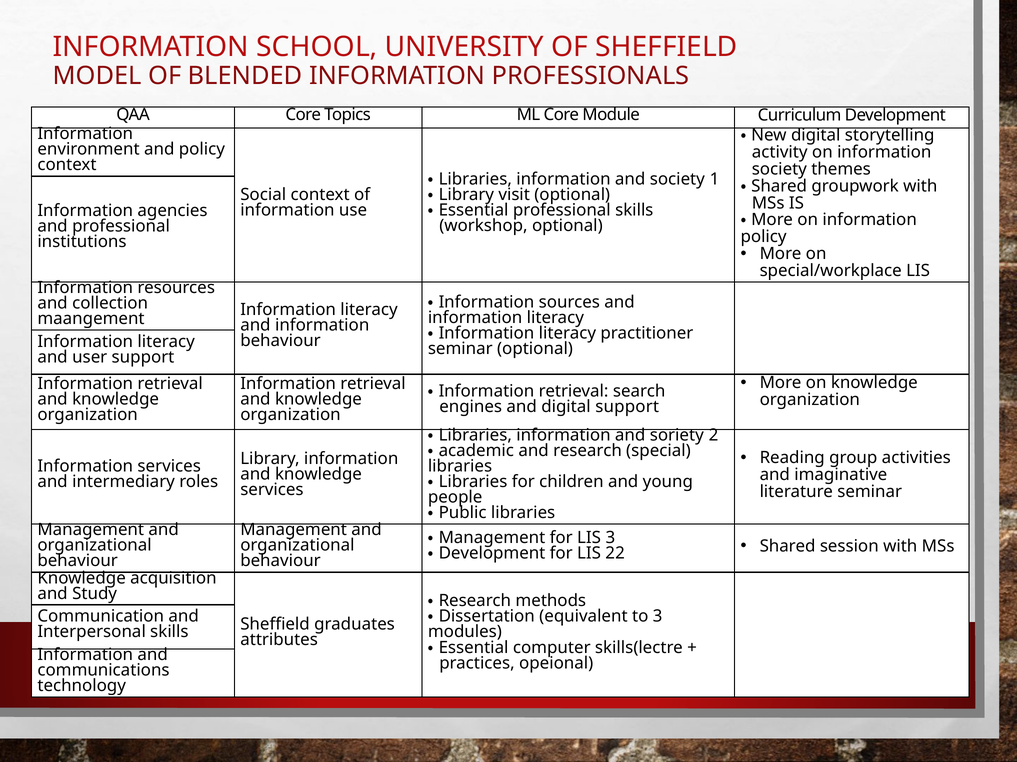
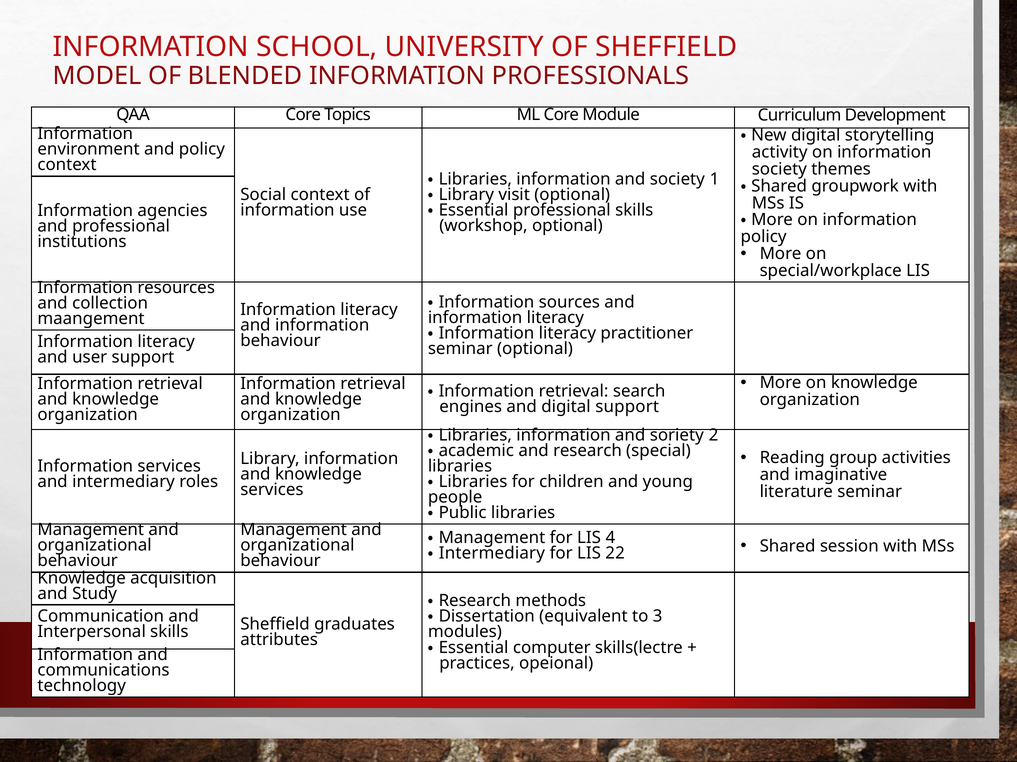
LIS 3: 3 -> 4 (610, 538)
Development: Development -> Intermediary (492, 554)
